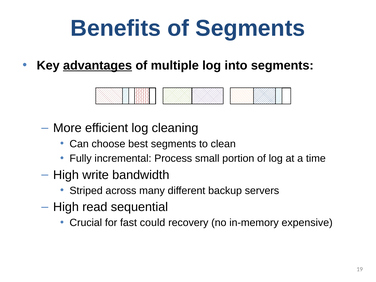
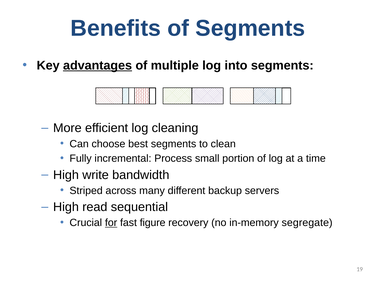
for underline: none -> present (111, 223)
could: could -> figure (153, 223)
expensive: expensive -> segregate (307, 223)
